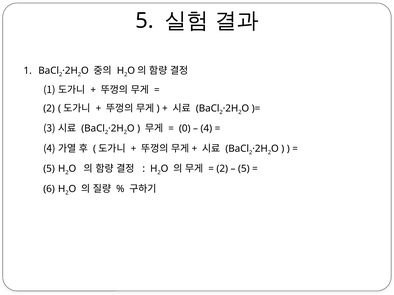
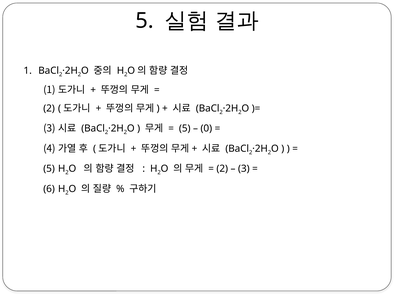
0: 0 -> 5 (185, 129)
4: 4 -> 0 (206, 129)
5: 5 -> 3 (244, 169)
